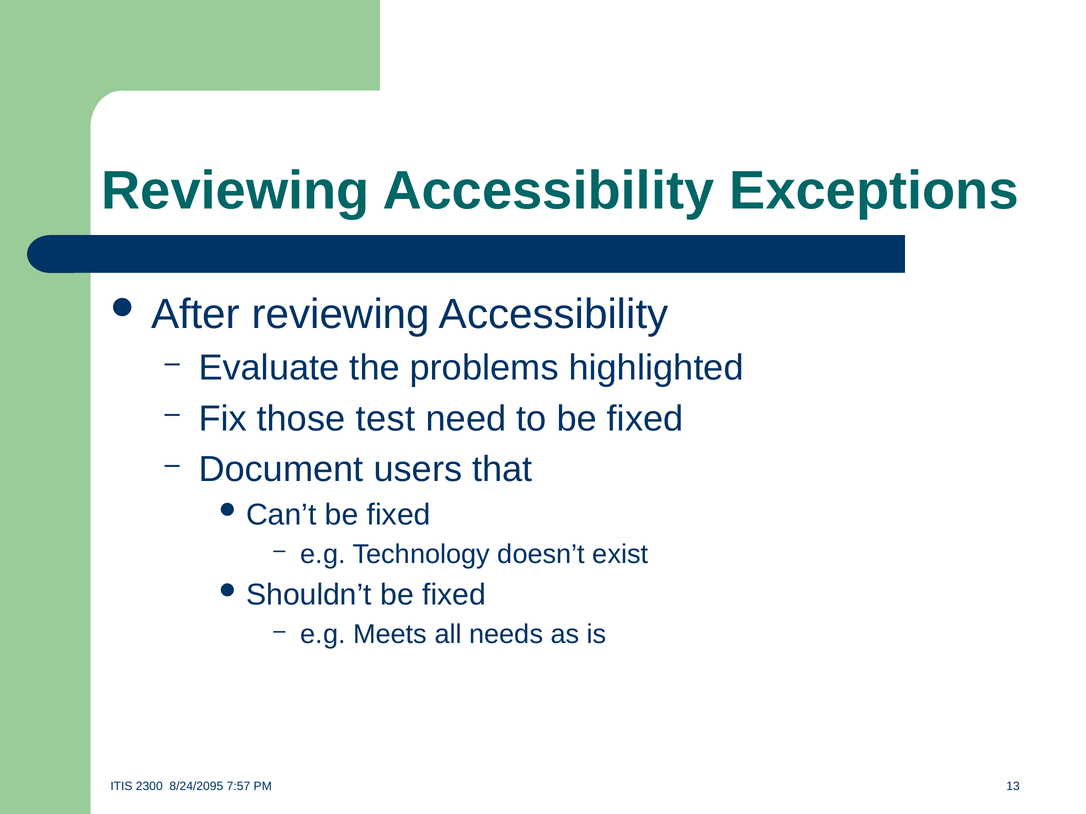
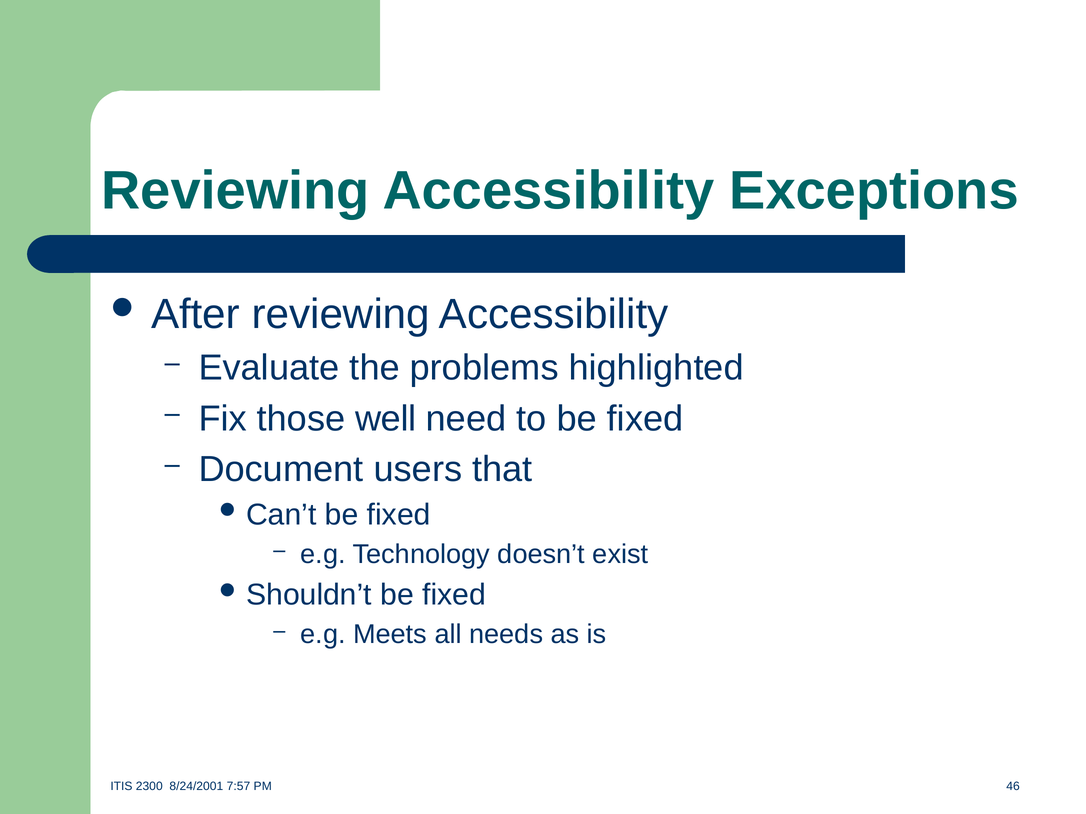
test: test -> well (386, 419)
8/24/2095: 8/24/2095 -> 8/24/2001 (196, 787)
13: 13 -> 46 (1013, 787)
